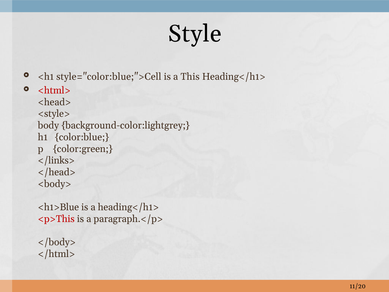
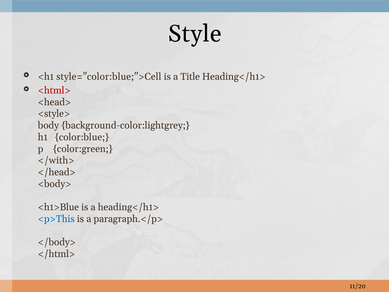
This: This -> Title (190, 77)
</links>: </links> -> </with> (56, 160)
<p>This colour: red -> blue (56, 219)
